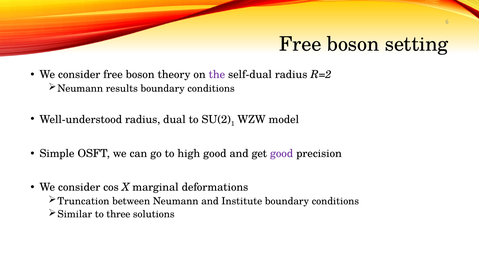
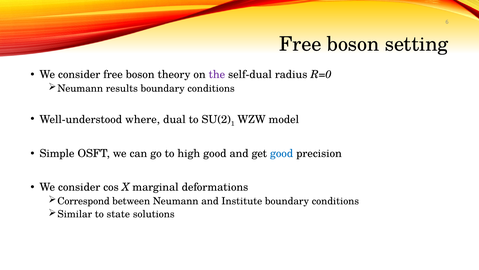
R=2: R=2 -> R=0 (321, 74)
Well-understood radius: radius -> where (143, 119)
good colour: purple -> blue (282, 153)
Truncation: Truncation -> Correspond (84, 201)
three: three -> state (118, 214)
